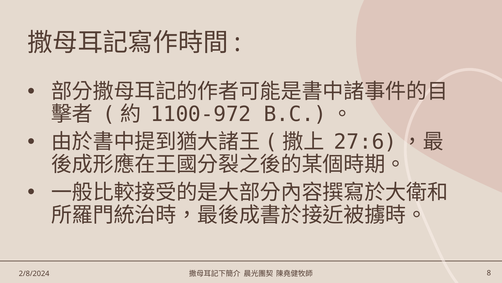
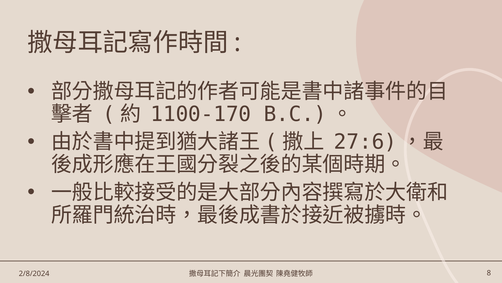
1100-972: 1100-972 -> 1100-170 (201, 114)
